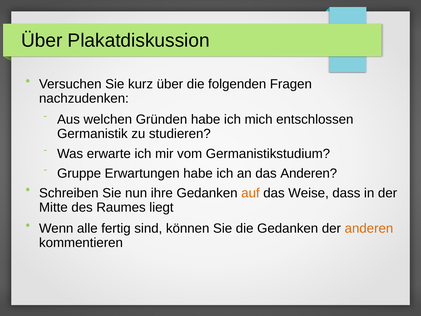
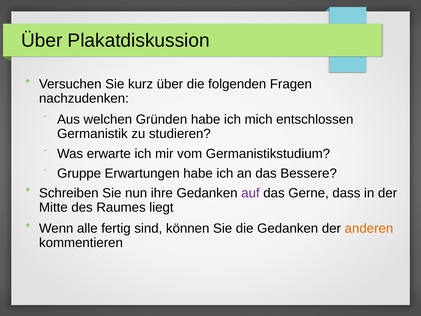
das Anderen: Anderen -> Bessere (309, 173)
auf colour: orange -> purple (250, 193)
Weise: Weise -> Gerne (309, 193)
